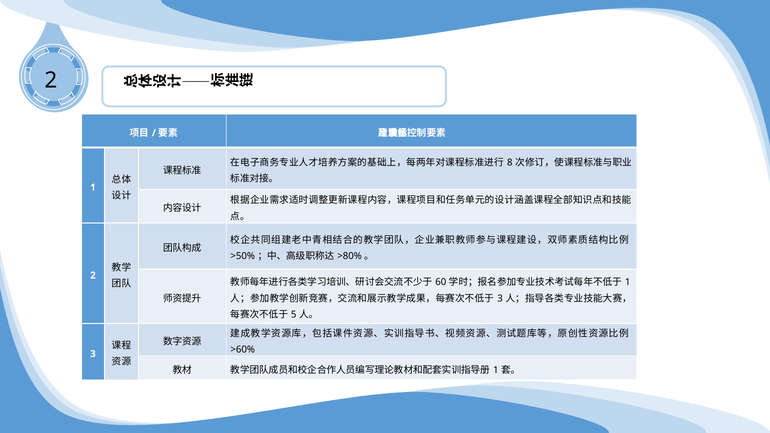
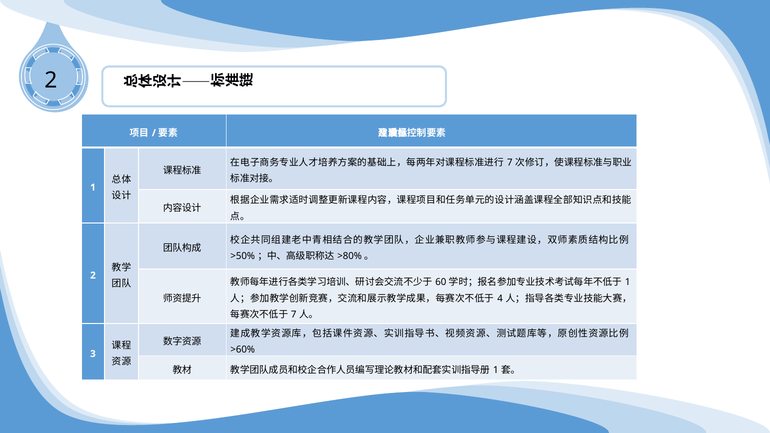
8: 8 -> 7 (510, 163)
3: 3 -> 4 (500, 298)
5: 5 -> 7 (294, 314)
